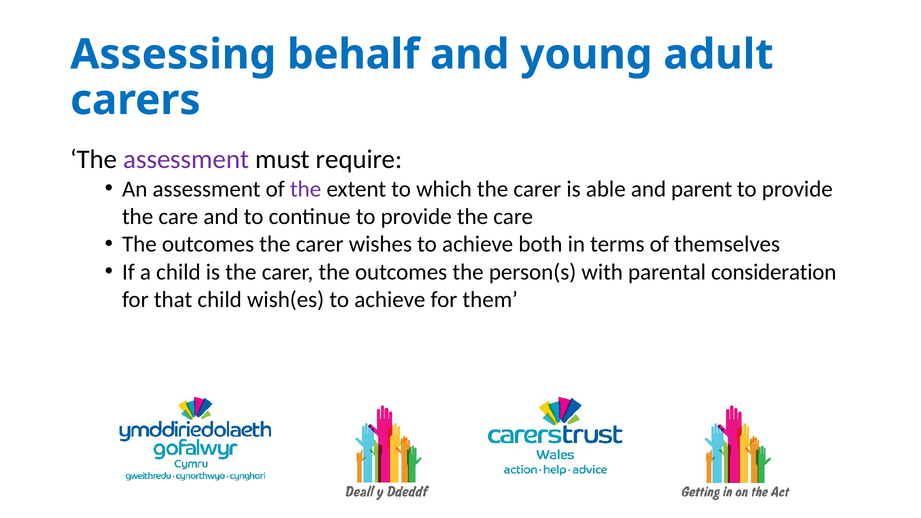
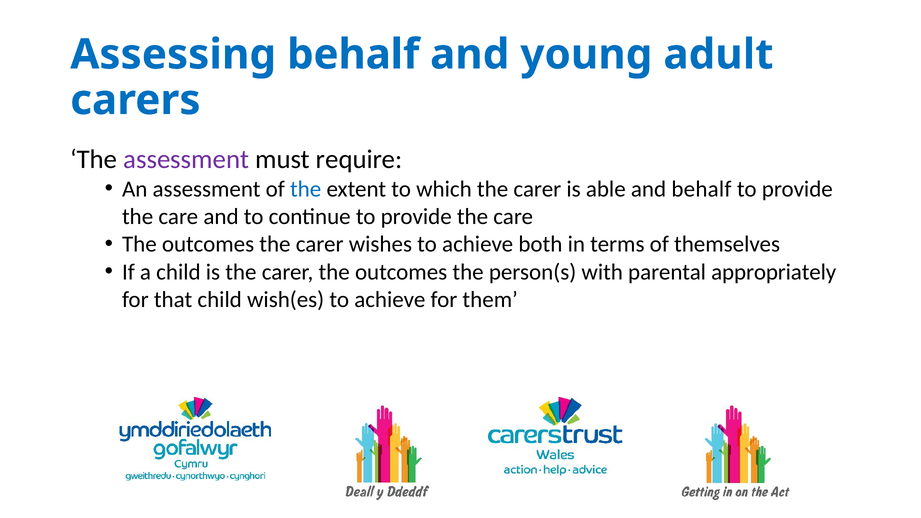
the colour: purple -> blue (306, 189)
and parent: parent -> behalf (701, 189)
consideration: consideration -> appropriately (774, 272)
